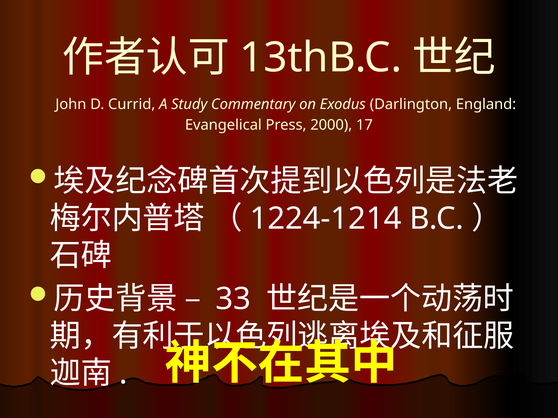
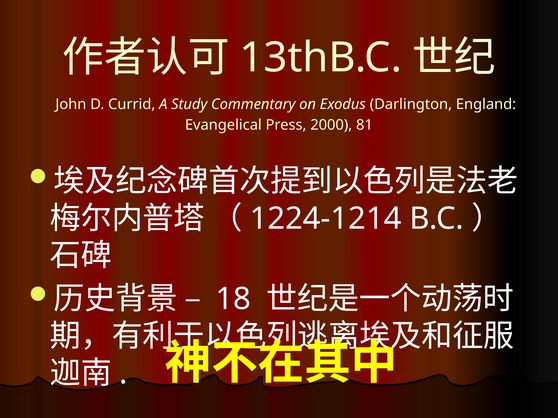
17: 17 -> 81 (364, 125)
33: 33 -> 18 (233, 299)
